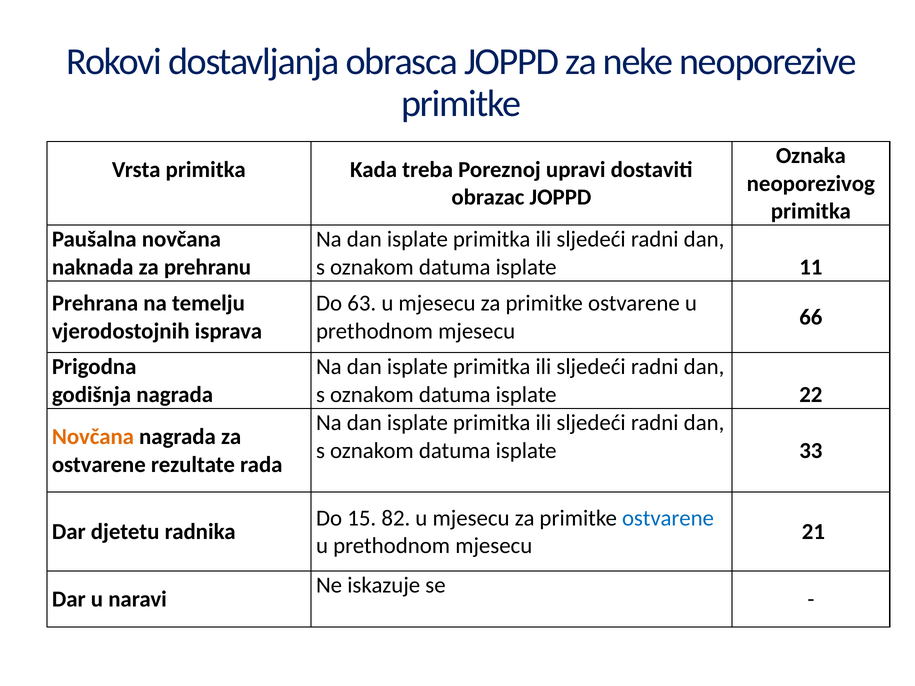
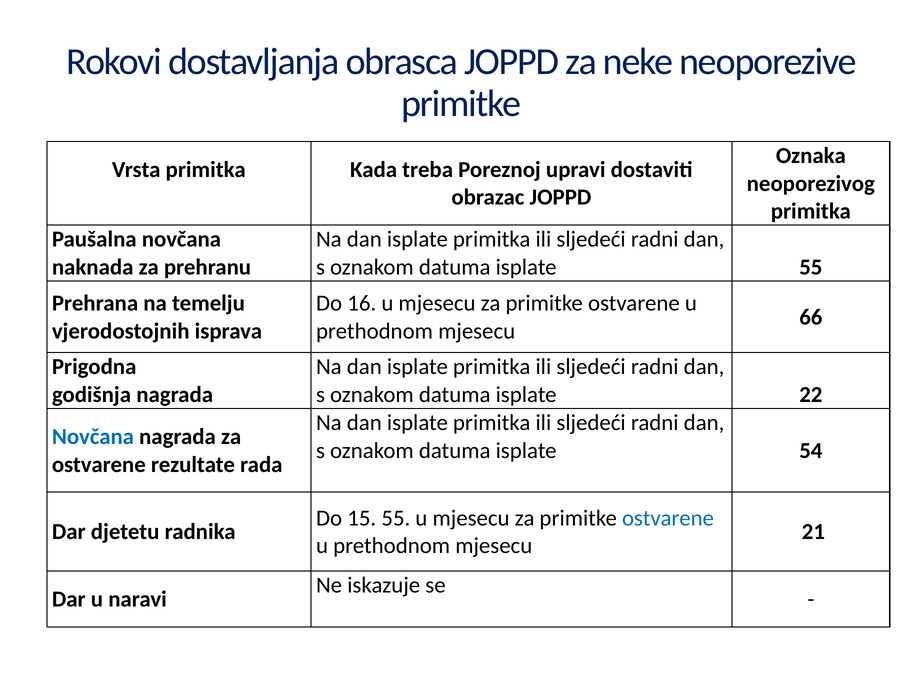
isplate 11: 11 -> 55 (811, 267)
63: 63 -> 16 (362, 303)
Novčana colour: orange -> blue (93, 437)
33: 33 -> 54 (811, 451)
15 82: 82 -> 55 (396, 518)
